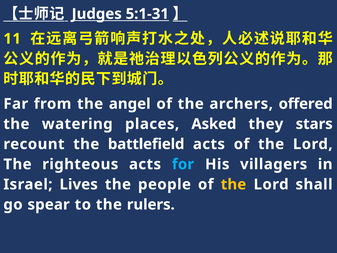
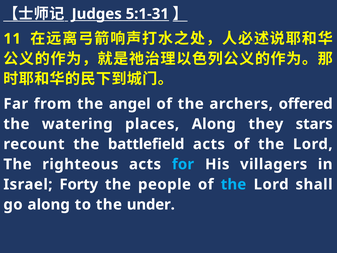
places Asked: Asked -> Along (214, 124)
Lives: Lives -> Forty (79, 184)
the colour: yellow -> light blue (234, 184)
go spear: spear -> along (49, 204)
rulers: rulers -> under (151, 204)
